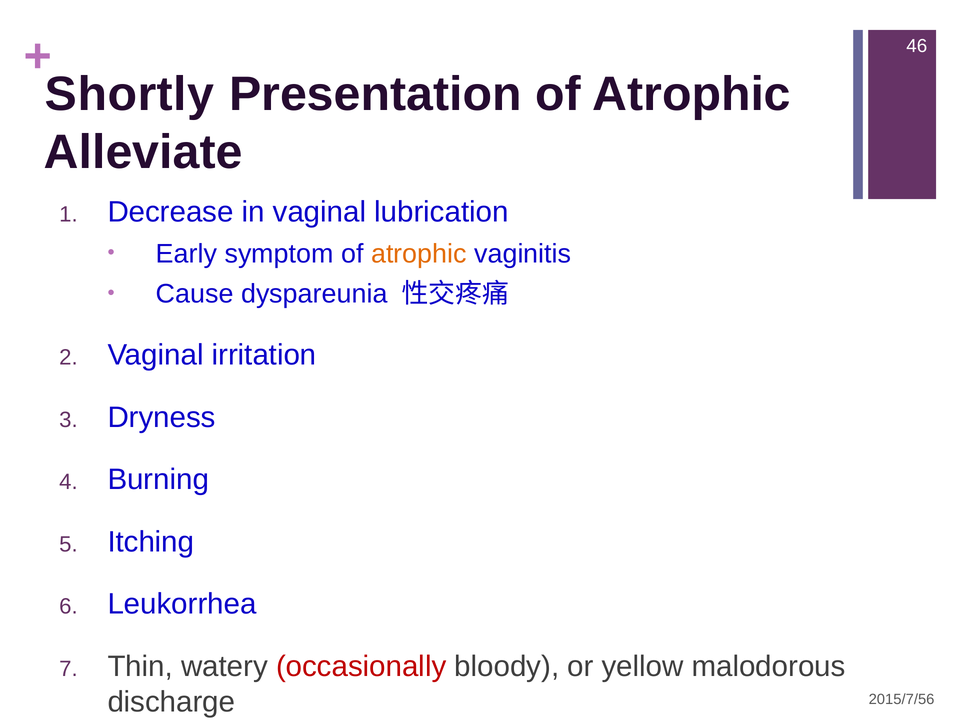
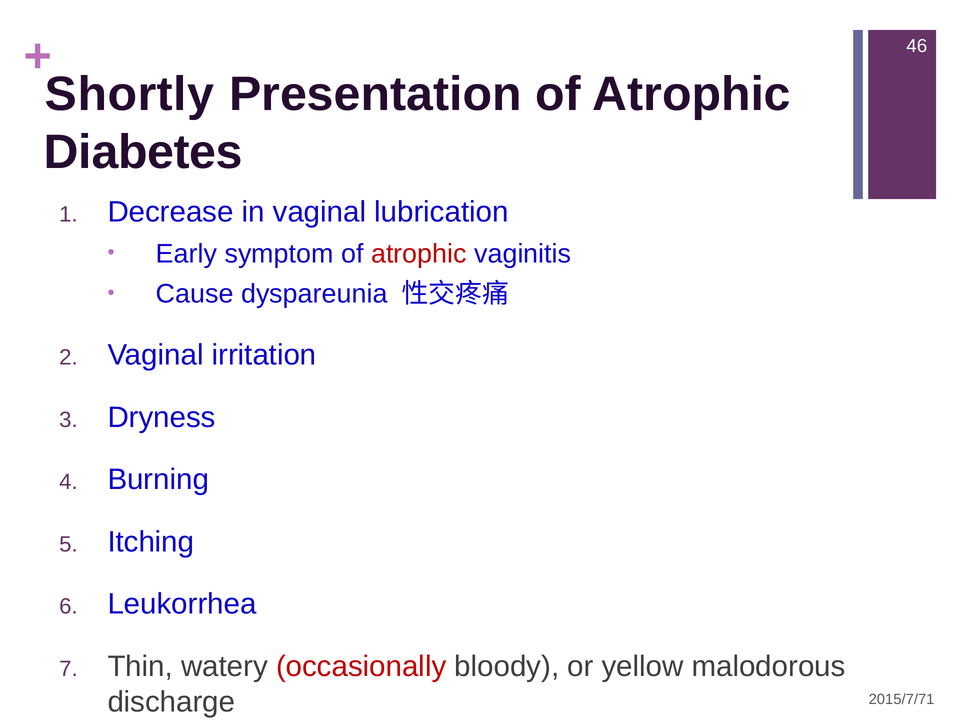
Alleviate: Alleviate -> Diabetes (143, 153)
atrophic colour: orange -> red (419, 254)
2015/7/56: 2015/7/56 -> 2015/7/71 (902, 700)
